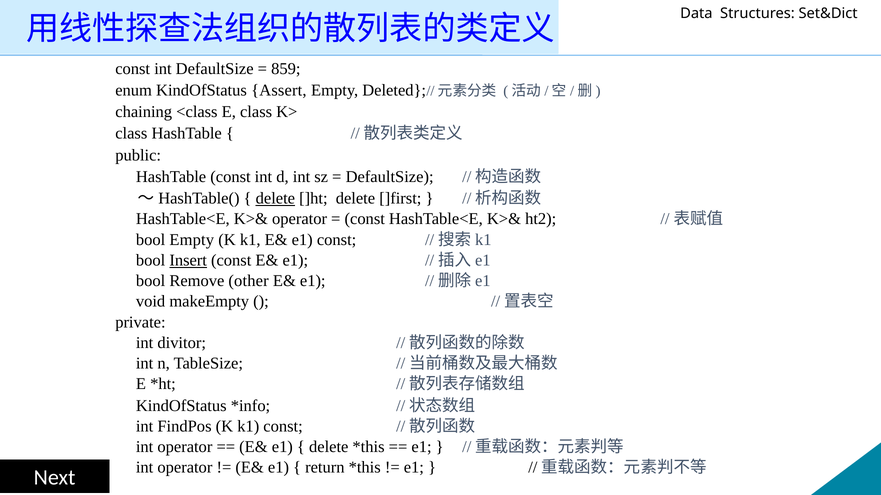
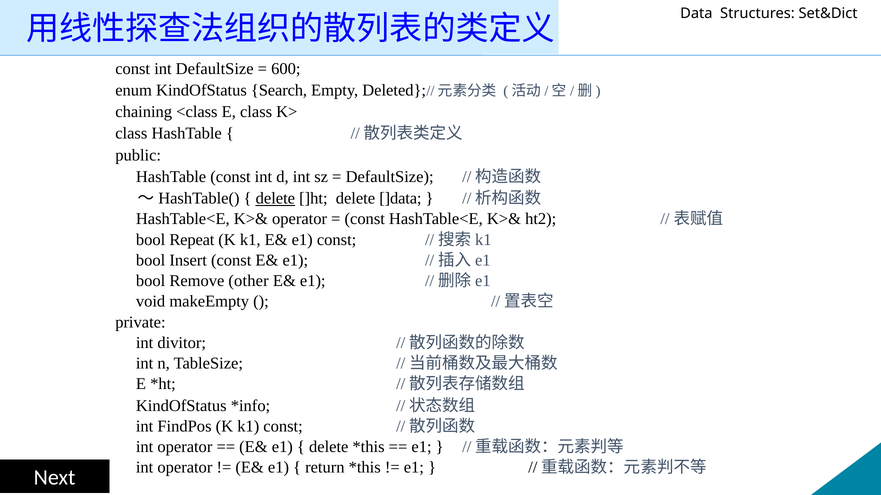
859: 859 -> 600 (286, 69)
Assert: Assert -> Search (279, 90)
]first: ]first -> ]data (400, 199)
bool Empty: Empty -> Repeat (192, 240)
Insert underline: present -> none (188, 261)
